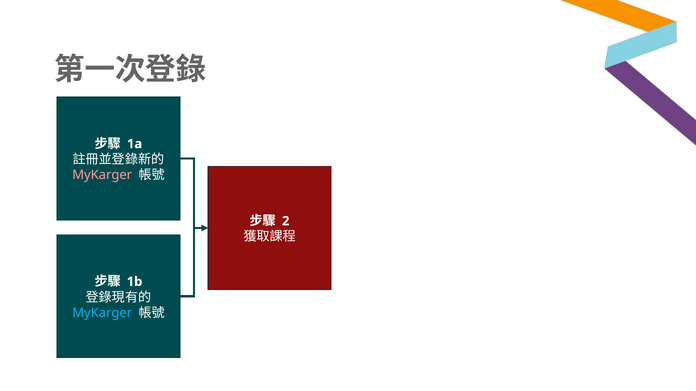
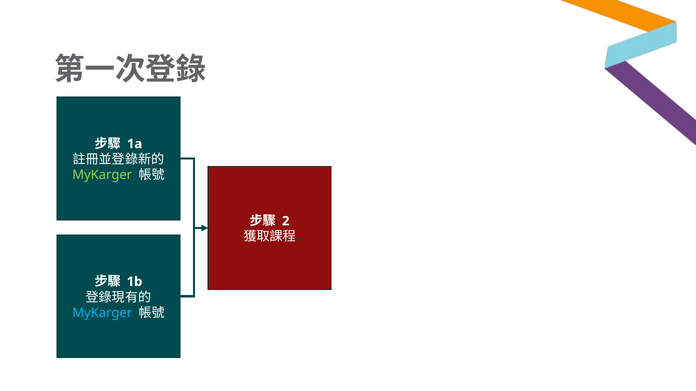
MyKarger colour: pink -> light green (102, 175)
